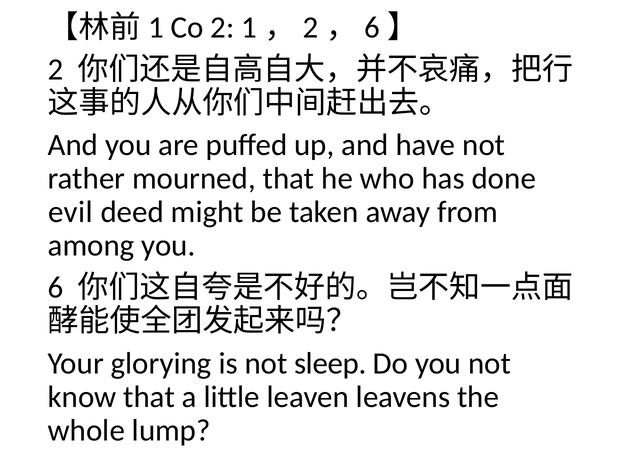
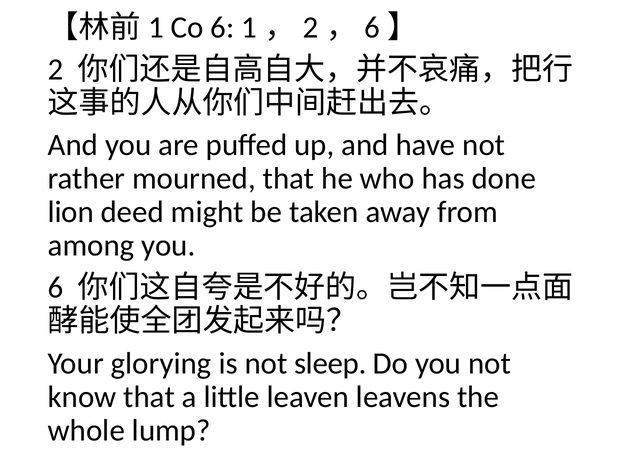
Co 2: 2 -> 6 (222, 27)
evil: evil -> lion (71, 212)
